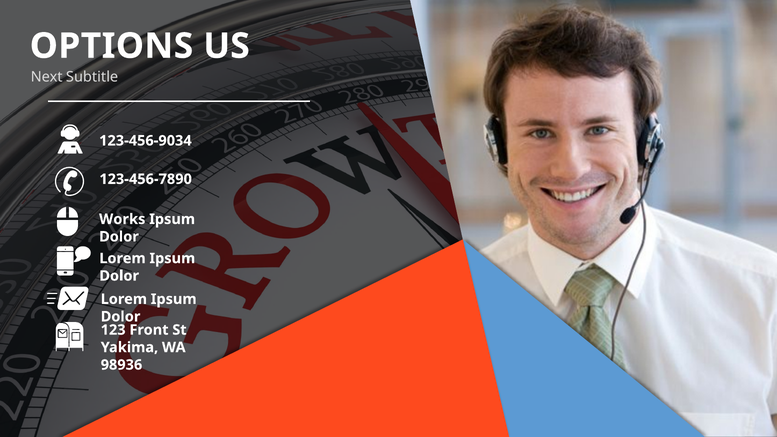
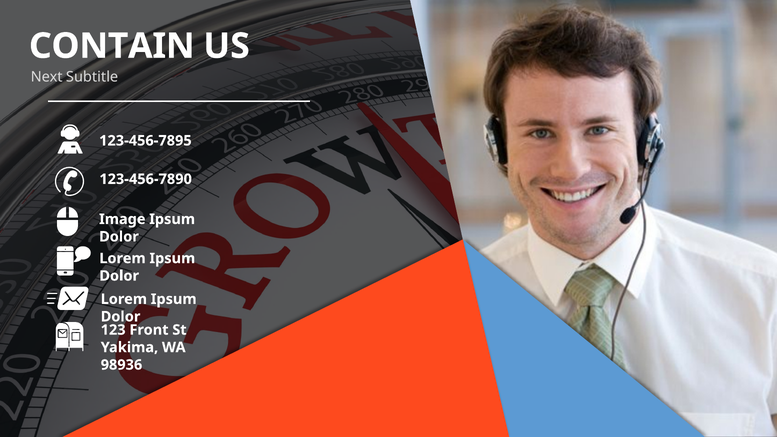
OPTIONS: OPTIONS -> CONTAIN (112, 46)
123-456-9034: 123-456-9034 -> 123-456-7895 (145, 141)
Works: Works -> Image (122, 219)
